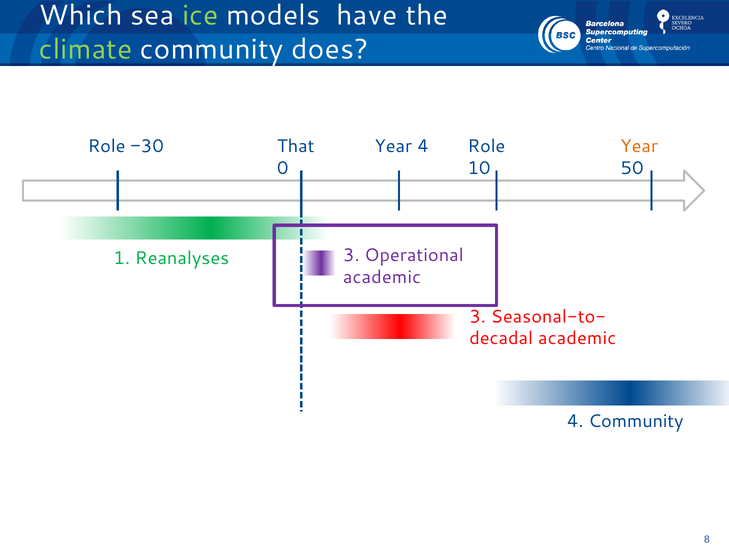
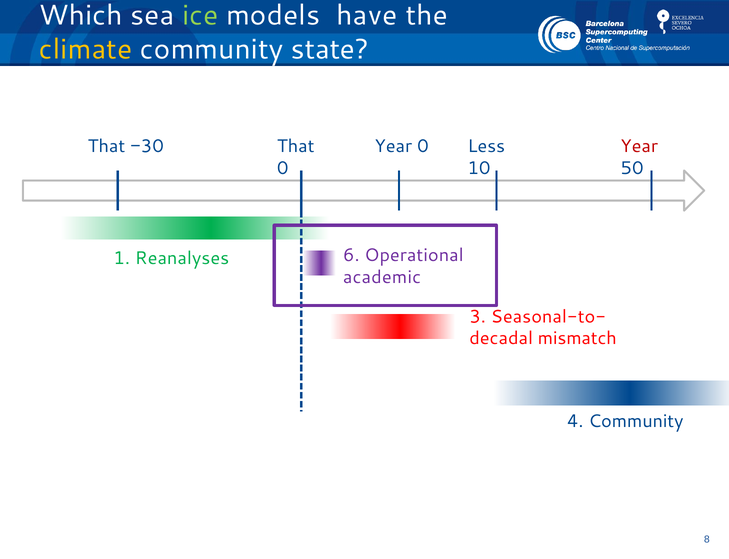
climate colour: light green -> yellow (86, 49)
does: does -> state (330, 49)
Role: Role -> That (106, 146)
Year 4: 4 -> 0 (423, 146)
Year colour: orange -> red (639, 146)
Role: Role -> Less (486, 146)
Reanalyses 3: 3 -> 6 (351, 256)
academic: academic -> mismatch (577, 339)
